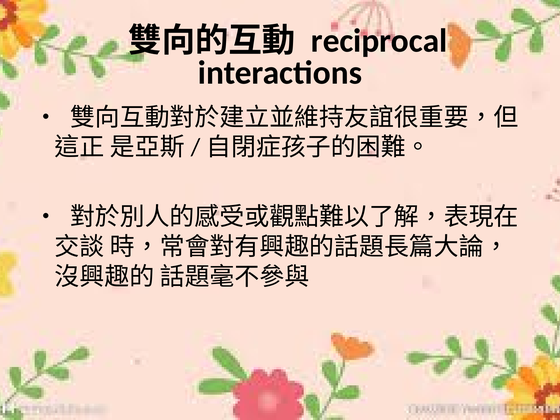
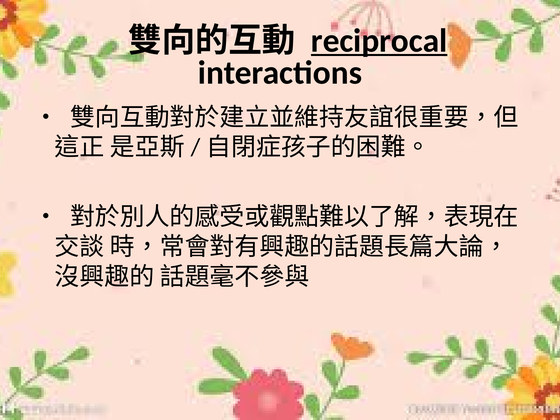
reciprocal underline: none -> present (379, 41)
